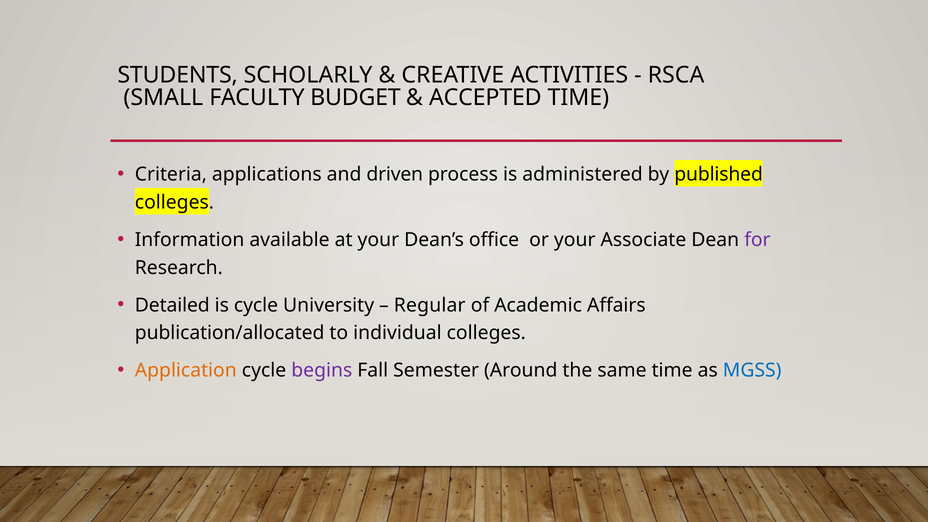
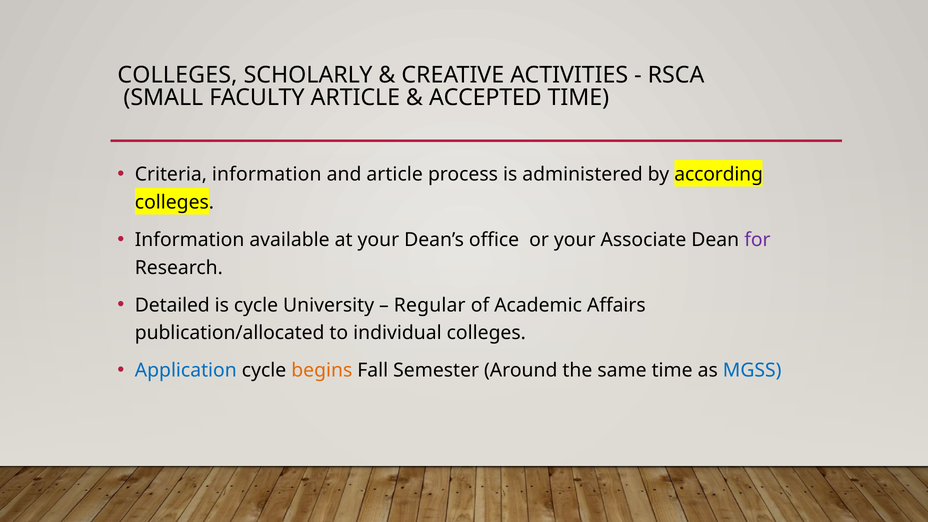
STUDENTS: STUDENTS -> COLLEGES (177, 75)
FACULTY BUDGET: BUDGET -> ARTICLE (355, 98)
Criteria applications: applications -> information (267, 174)
and driven: driven -> article (395, 174)
published: published -> according (719, 174)
Application colour: orange -> blue (186, 371)
begins colour: purple -> orange (322, 371)
